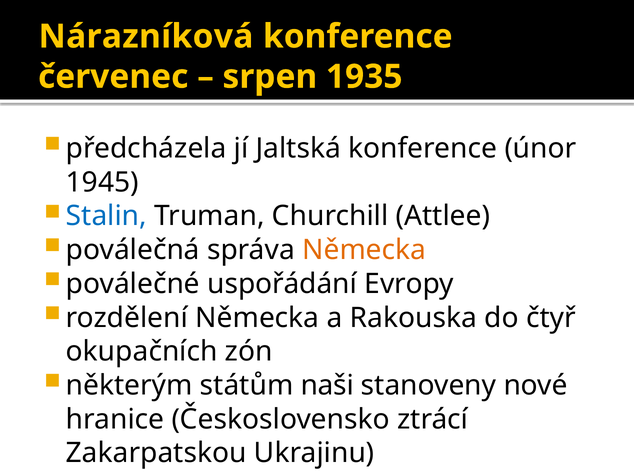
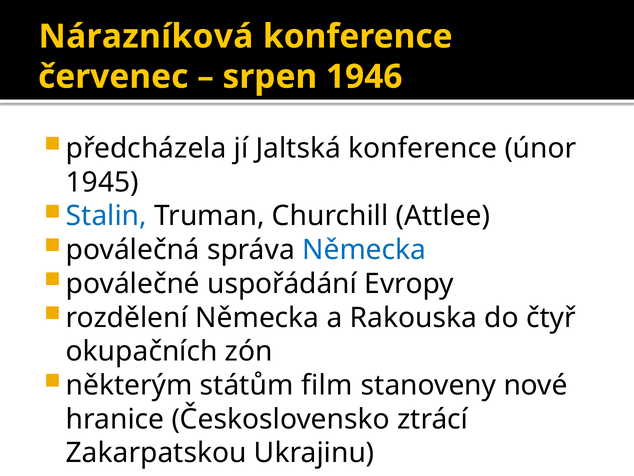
1935: 1935 -> 1946 (364, 77)
Německa colour: orange -> blue (364, 250)
naši: naši -> film (327, 385)
